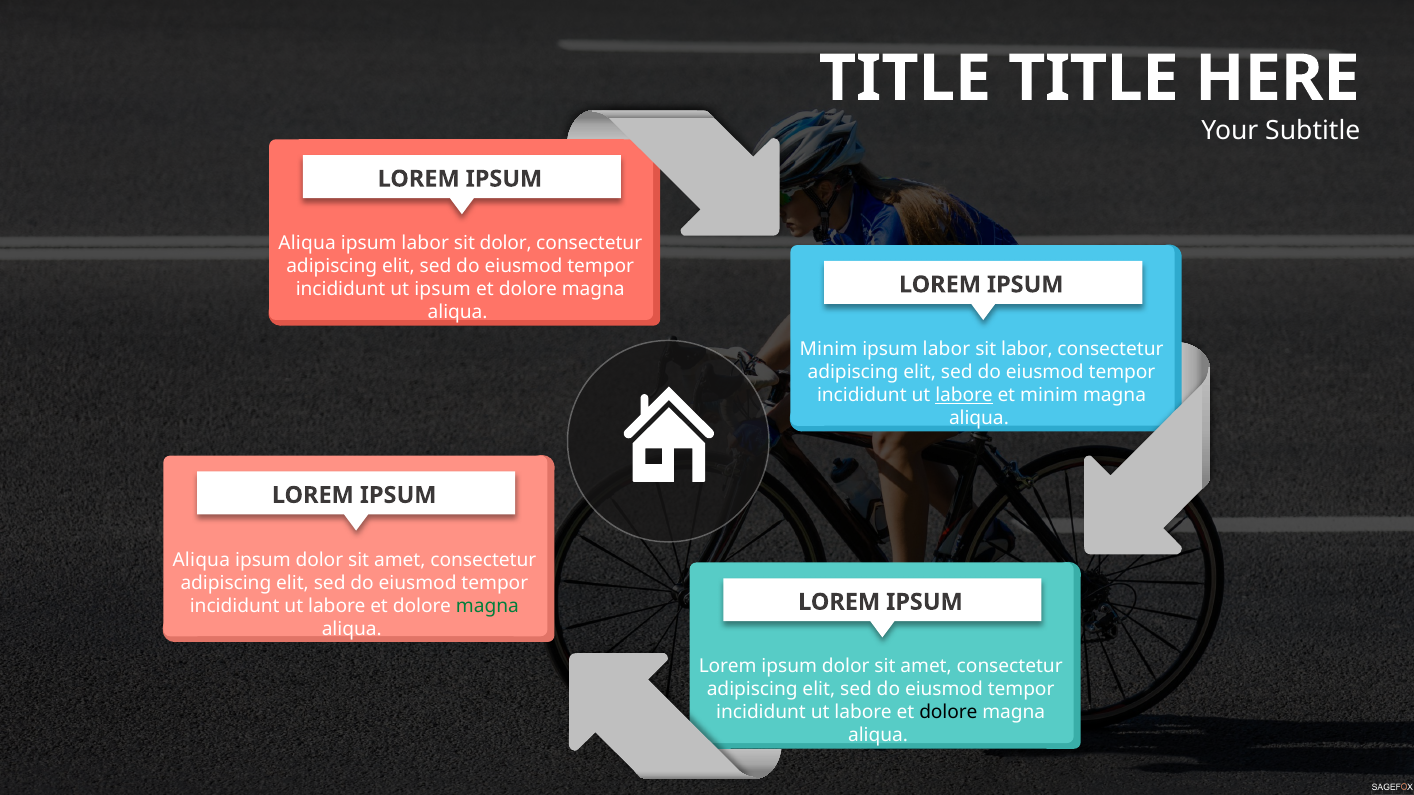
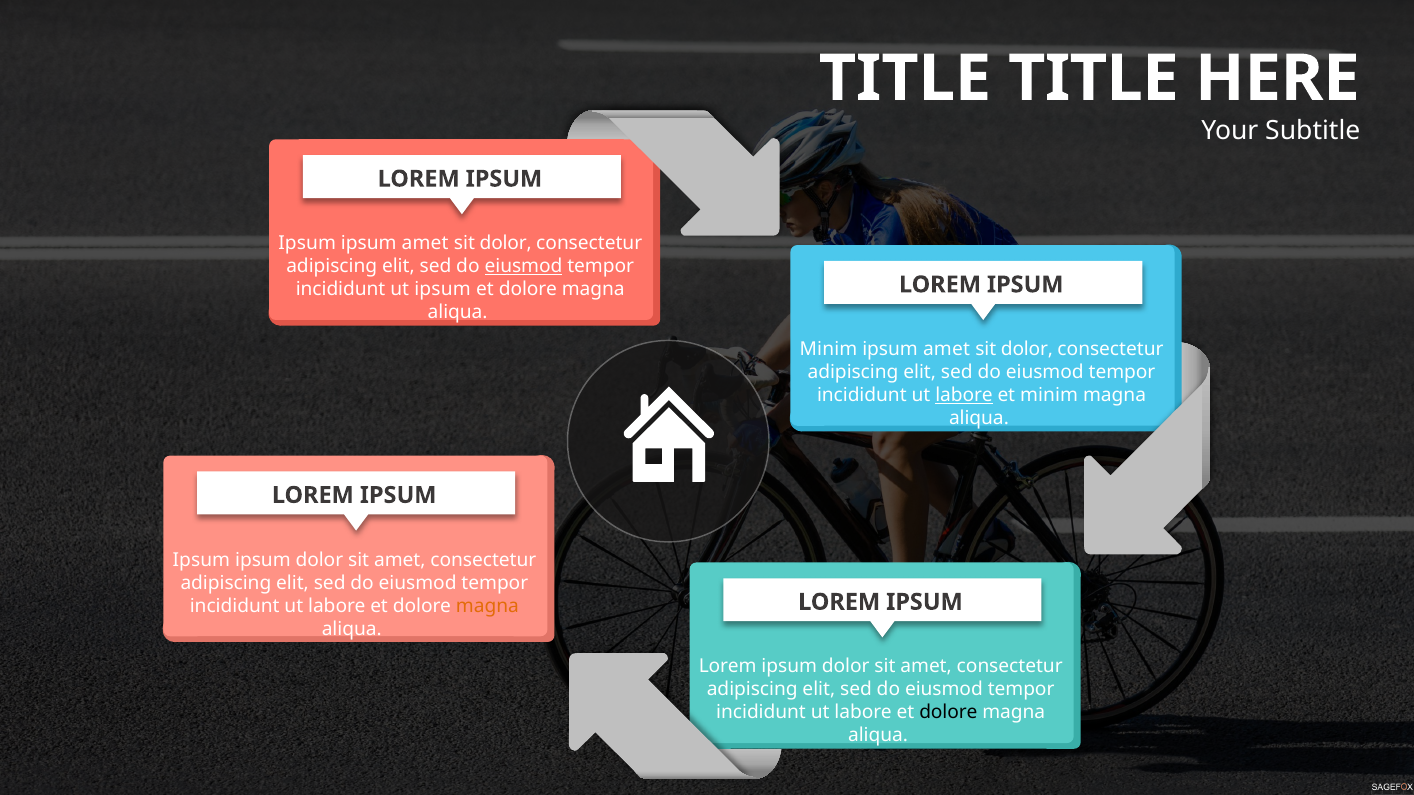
Aliqua: Aliqua -> Ipsum (307, 244)
labor: labor -> amet (425, 244)
eiusmod underline: none -> present (524, 267)
labor: labor -> amet (946, 349)
labor: labor -> dolor (1027, 349)
Aliqua: Aliqua -> Ipsum (201, 560)
magna colour: green -> orange (487, 606)
